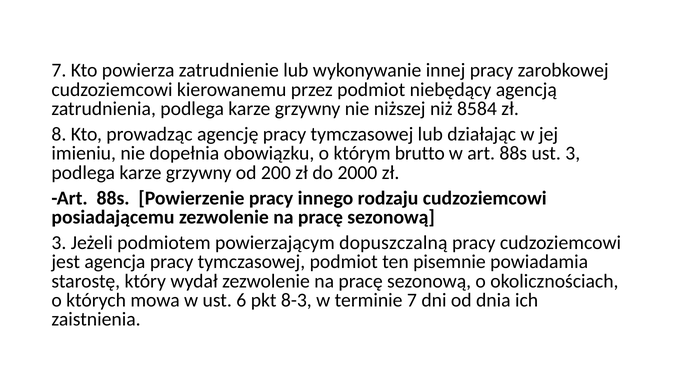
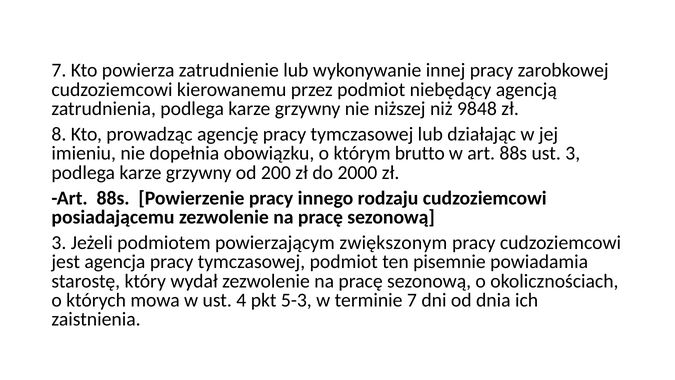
8584: 8584 -> 9848 (477, 109)
dopuszczalną: dopuszczalną -> zwiększonym (393, 243)
6: 6 -> 4 (241, 300)
8-3: 8-3 -> 5-3 (296, 300)
